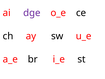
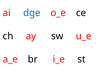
dge colour: purple -> blue (32, 13)
